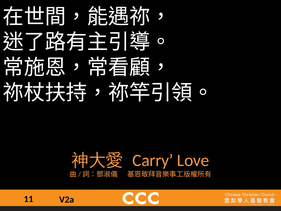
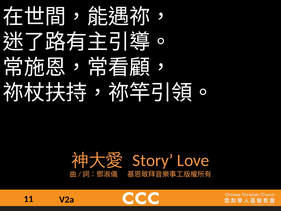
Carry: Carry -> Story (153, 160)
